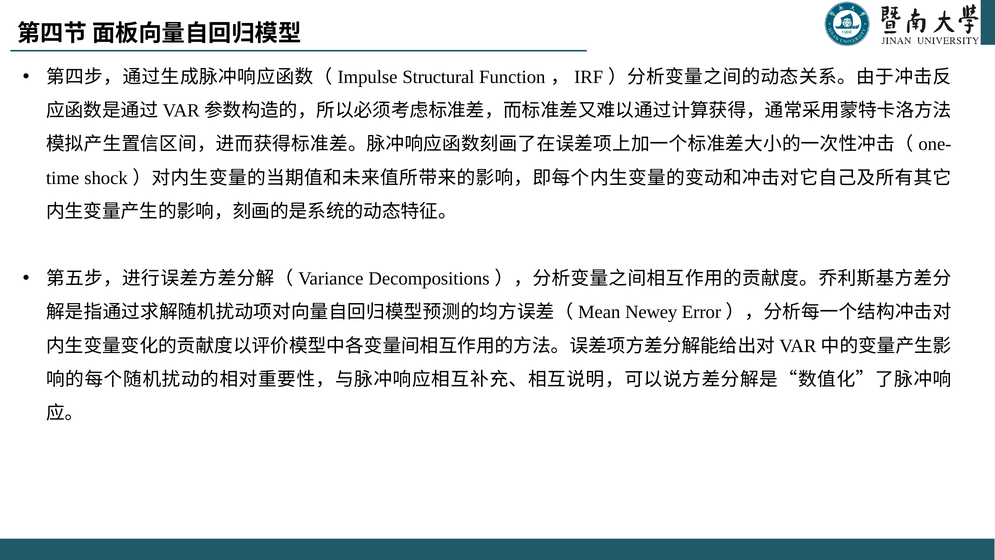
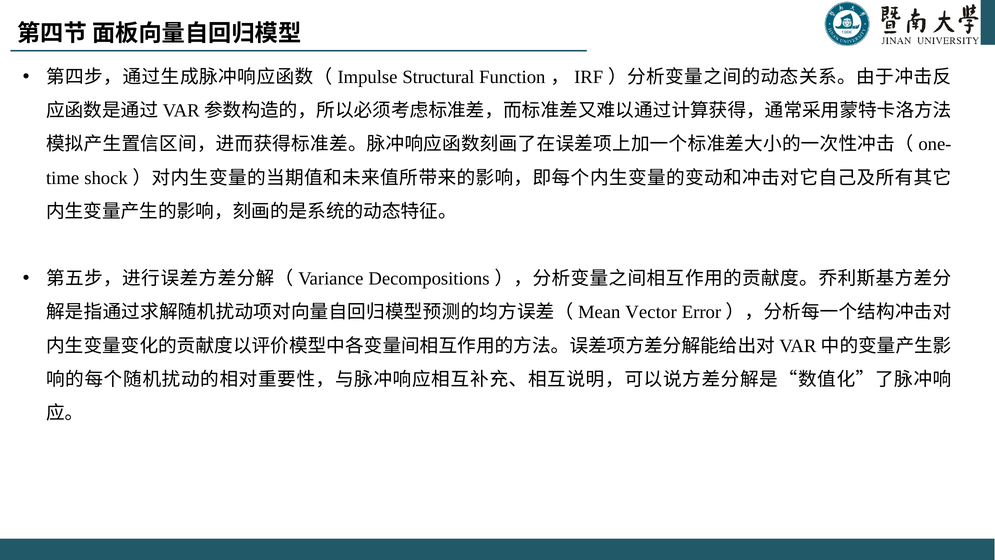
Newey: Newey -> Vector (651, 312)
